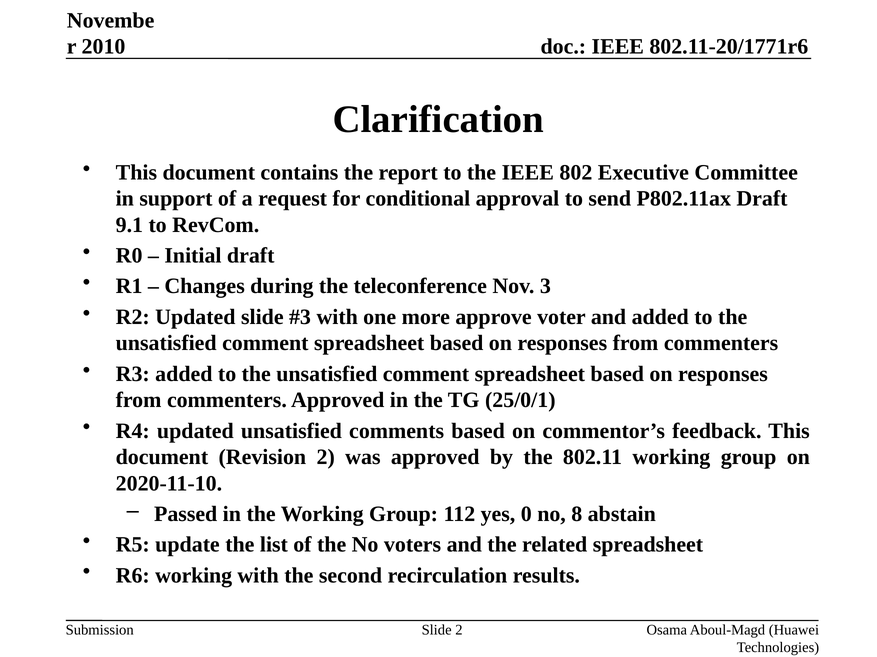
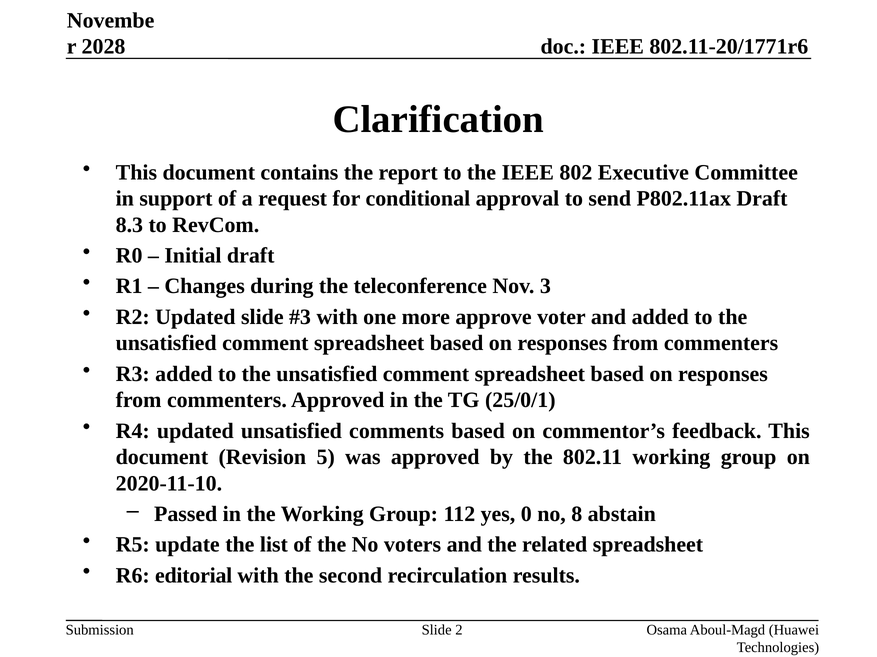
2010: 2010 -> 2028 (104, 47)
9.1: 9.1 -> 8.3 (129, 225)
Revision 2: 2 -> 5 (326, 458)
R6 working: working -> editorial (194, 576)
